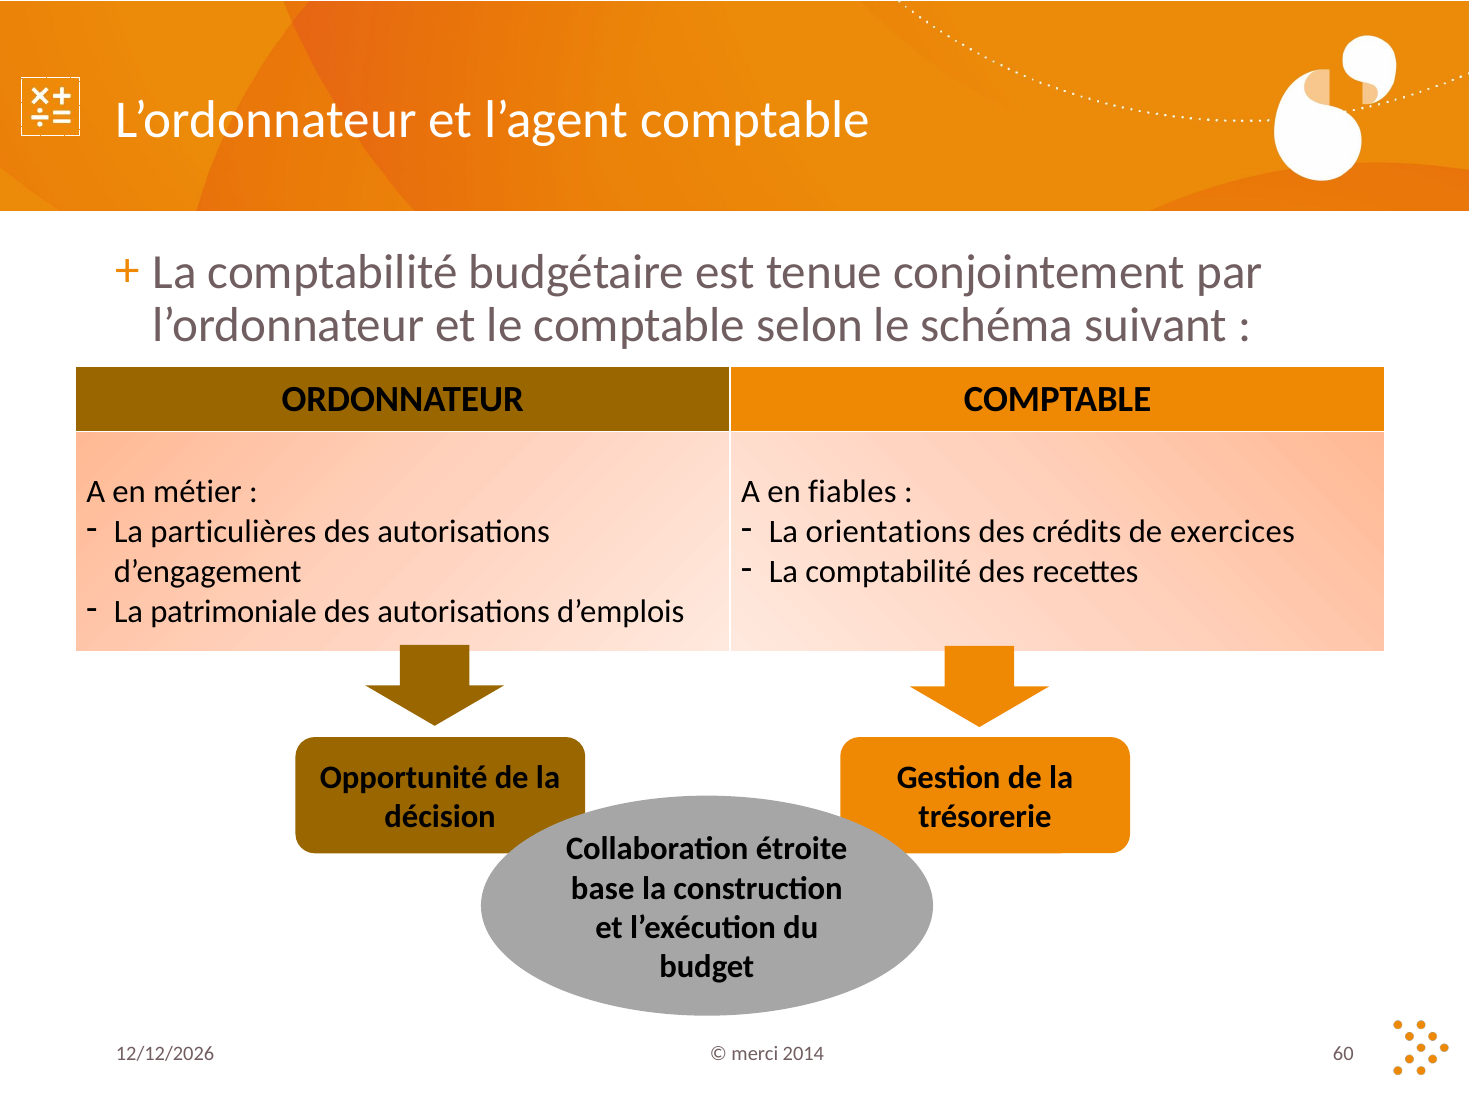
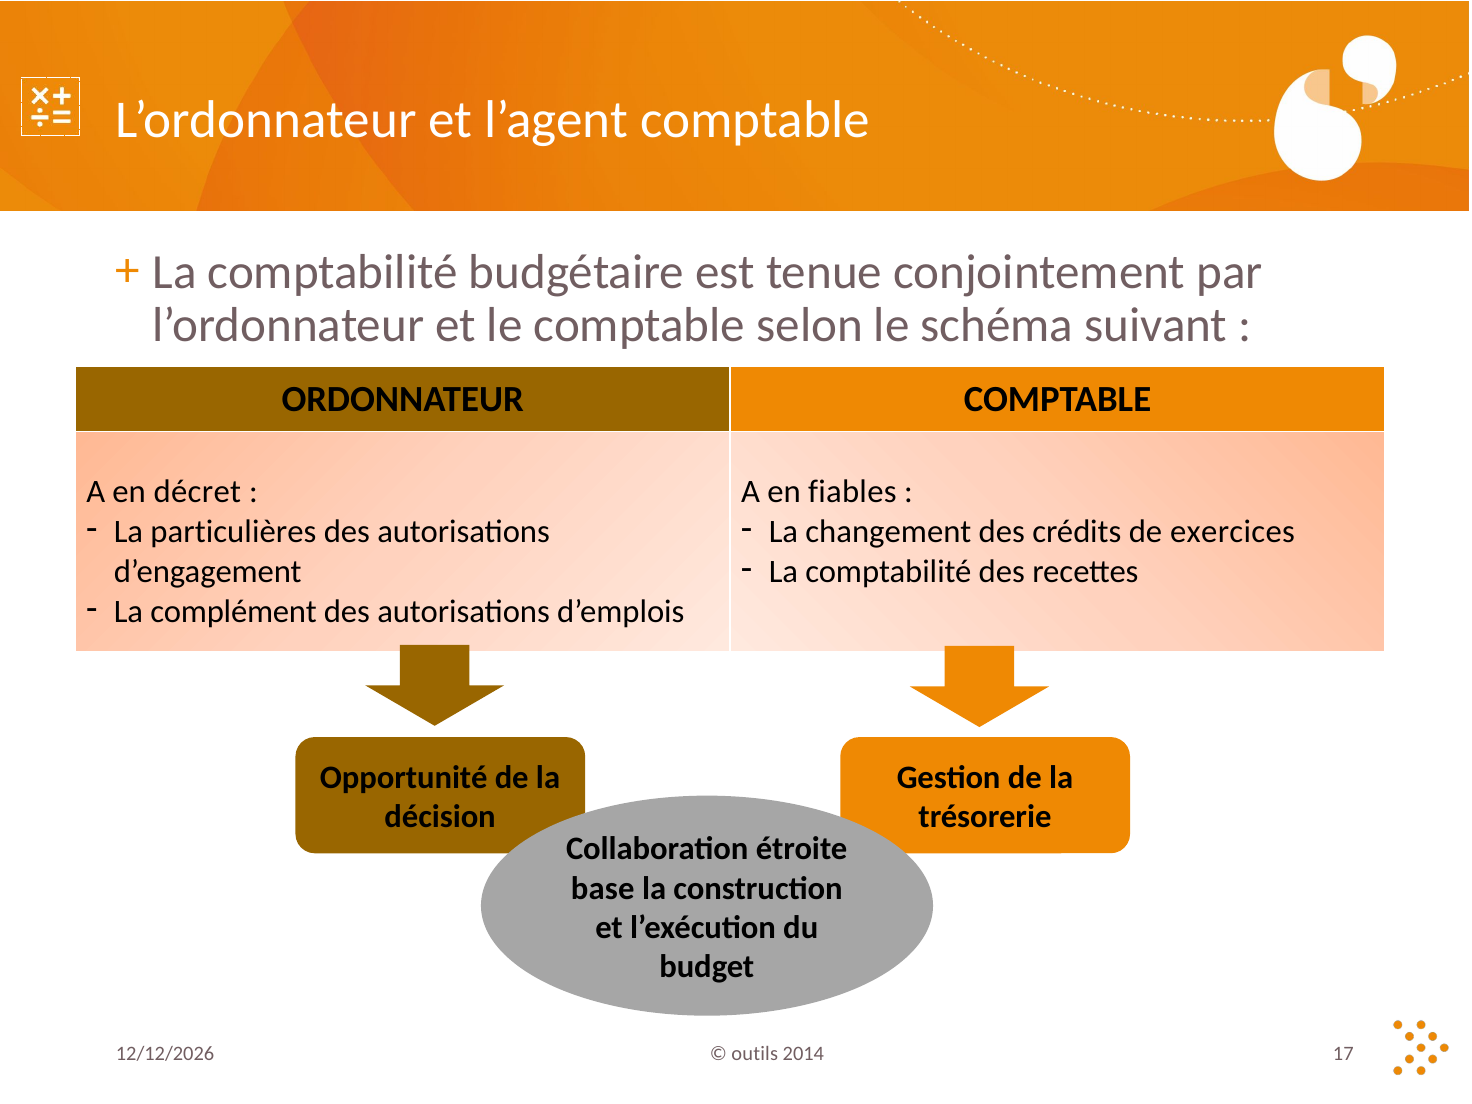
métier: métier -> décret (197, 492)
orientations: orientations -> changement (888, 532)
patrimoniale: patrimoniale -> complément (234, 612)
merci: merci -> outils (755, 1054)
60: 60 -> 17 (1343, 1054)
